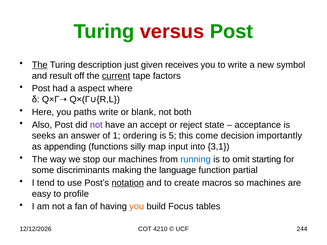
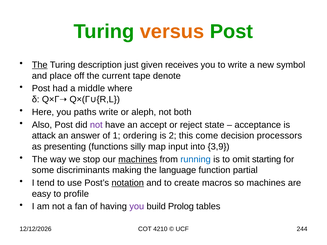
versus colour: red -> orange (172, 32)
result: result -> place (61, 76)
current underline: present -> none (116, 76)
factors: factors -> denote (167, 76)
aspect: aspect -> middle (91, 89)
blank: blank -> aleph (144, 112)
seeks: seeks -> attack (44, 136)
5: 5 -> 2 (173, 136)
importantly: importantly -> processors (279, 136)
appending: appending -> presenting (65, 147)
3,1: 3,1 -> 3,9 (219, 147)
machines underline: none -> present (138, 159)
you colour: orange -> purple (137, 207)
Focus: Focus -> Prolog (181, 207)
